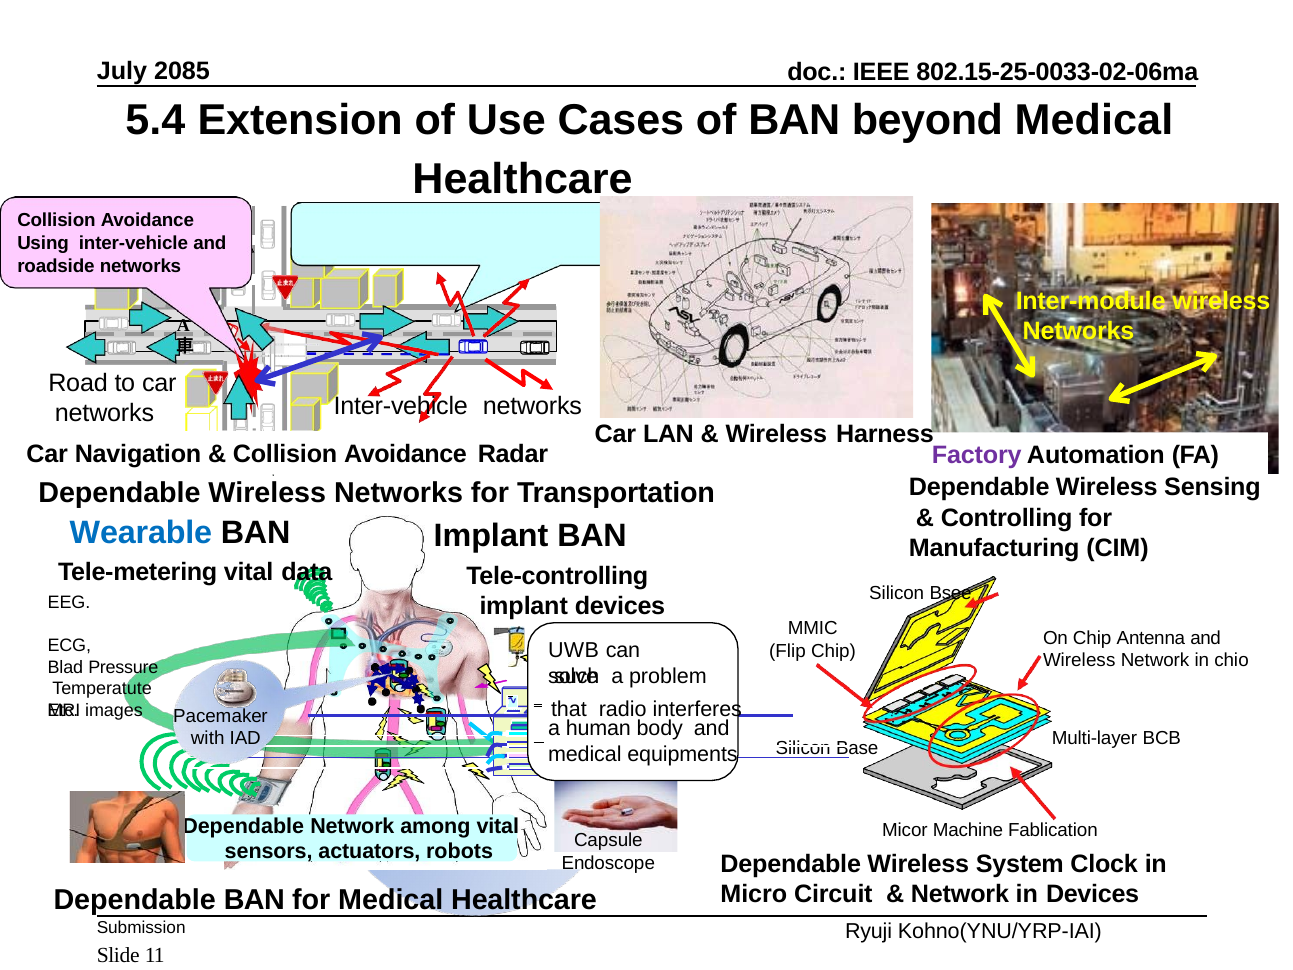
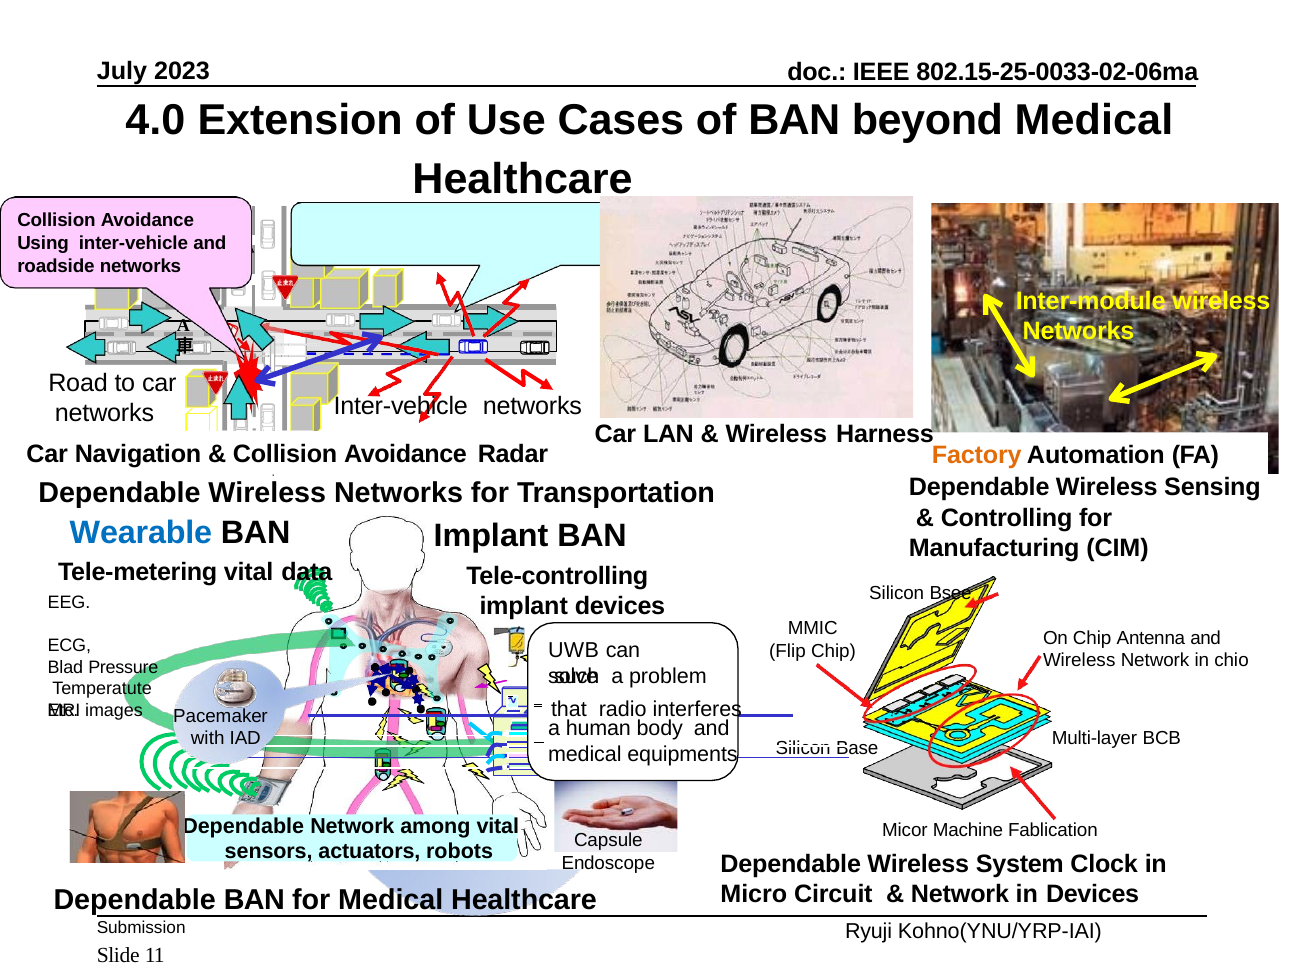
2085: 2085 -> 2023 (182, 71)
5.4: 5.4 -> 4.0 (155, 121)
Factory colour: purple -> orange (977, 455)
